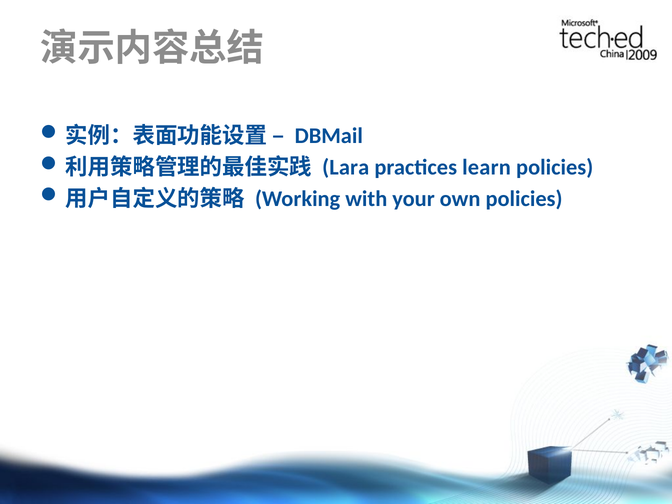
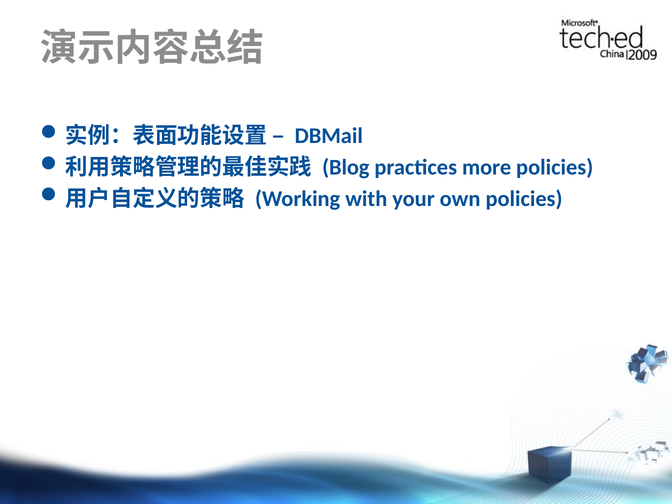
Lara: Lara -> Blog (346, 167)
learn: learn -> more (487, 167)
